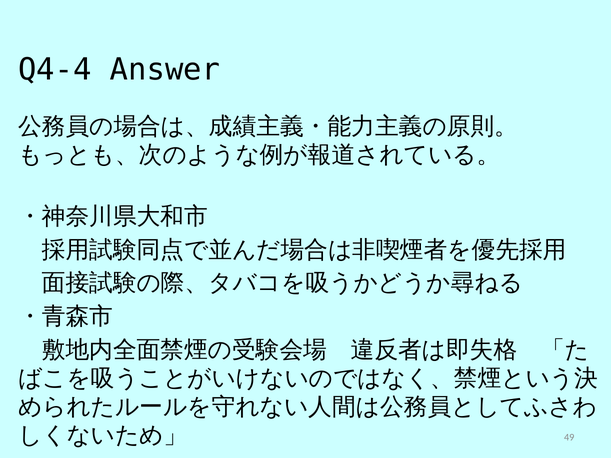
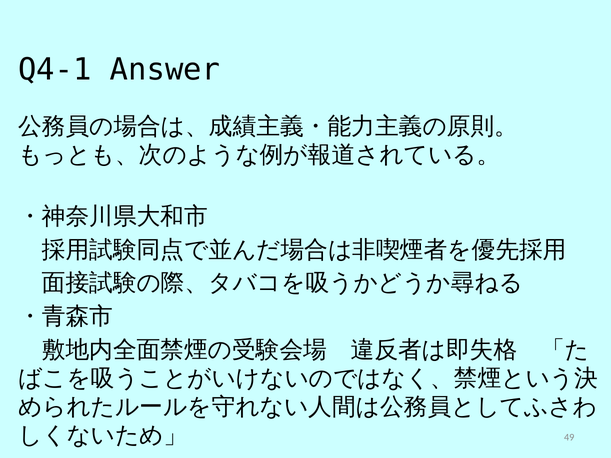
Q4-4: Q4-4 -> Q4-1 (55, 70)
